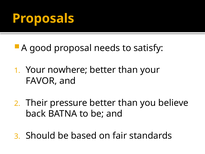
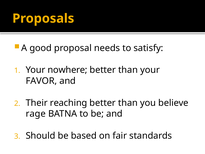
pressure: pressure -> reaching (69, 103)
back: back -> rage (36, 114)
